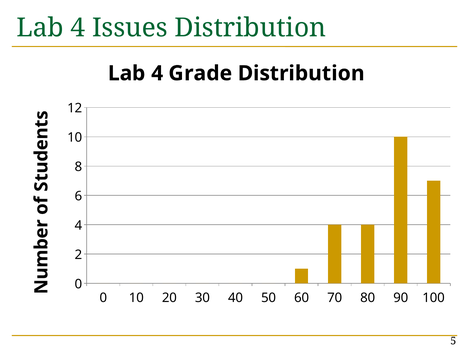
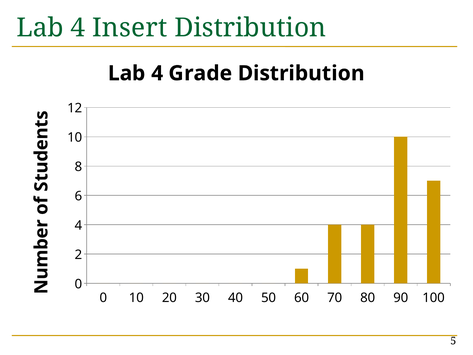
Issues: Issues -> Insert (130, 28)
